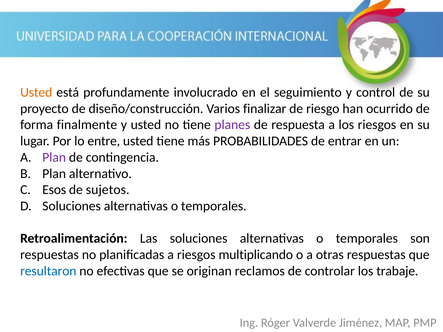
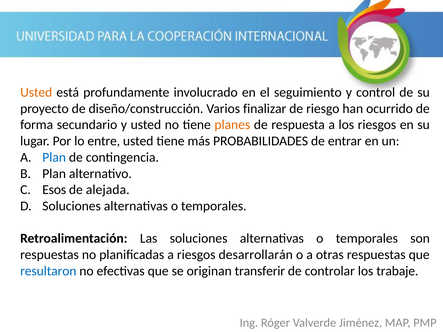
finalmente: finalmente -> secundario (87, 125)
planes colour: purple -> orange (232, 125)
Plan colour: purple -> blue (54, 157)
sujetos: sujetos -> alejada (108, 190)
multiplicando: multiplicando -> desarrollarán (256, 255)
reclamos: reclamos -> transferir (260, 271)
